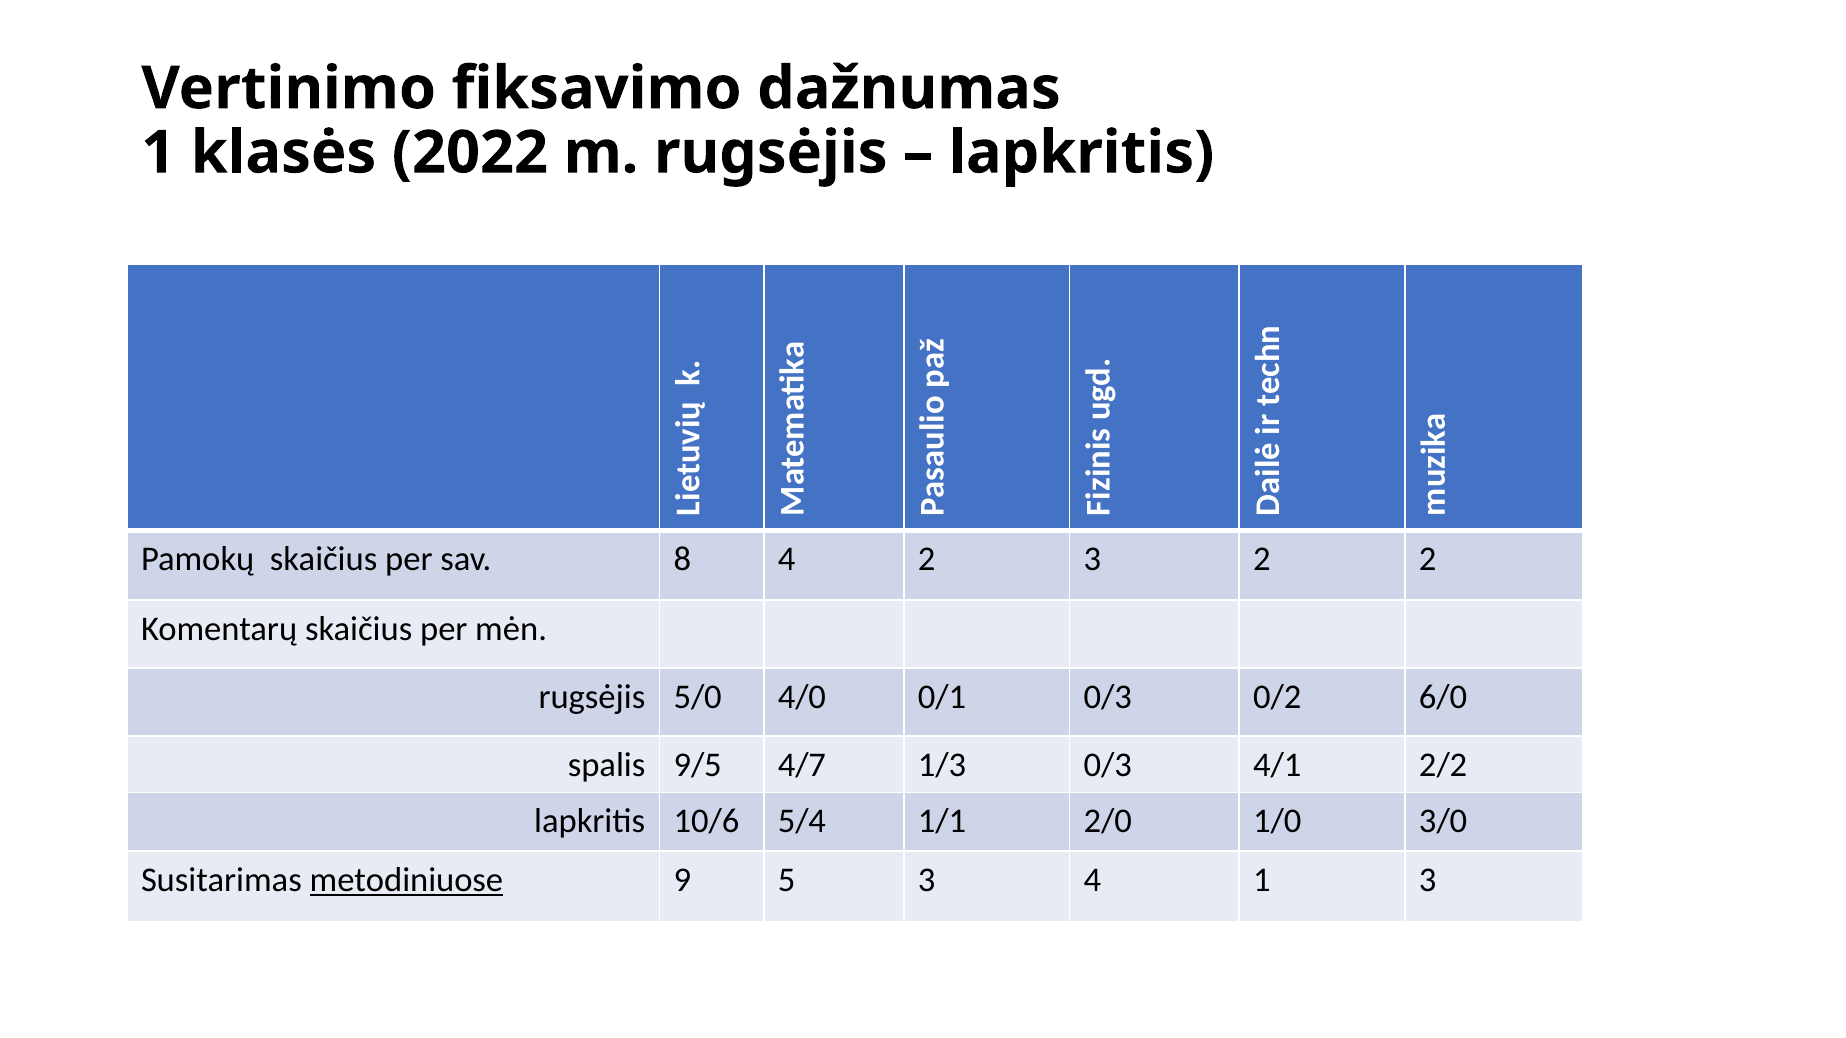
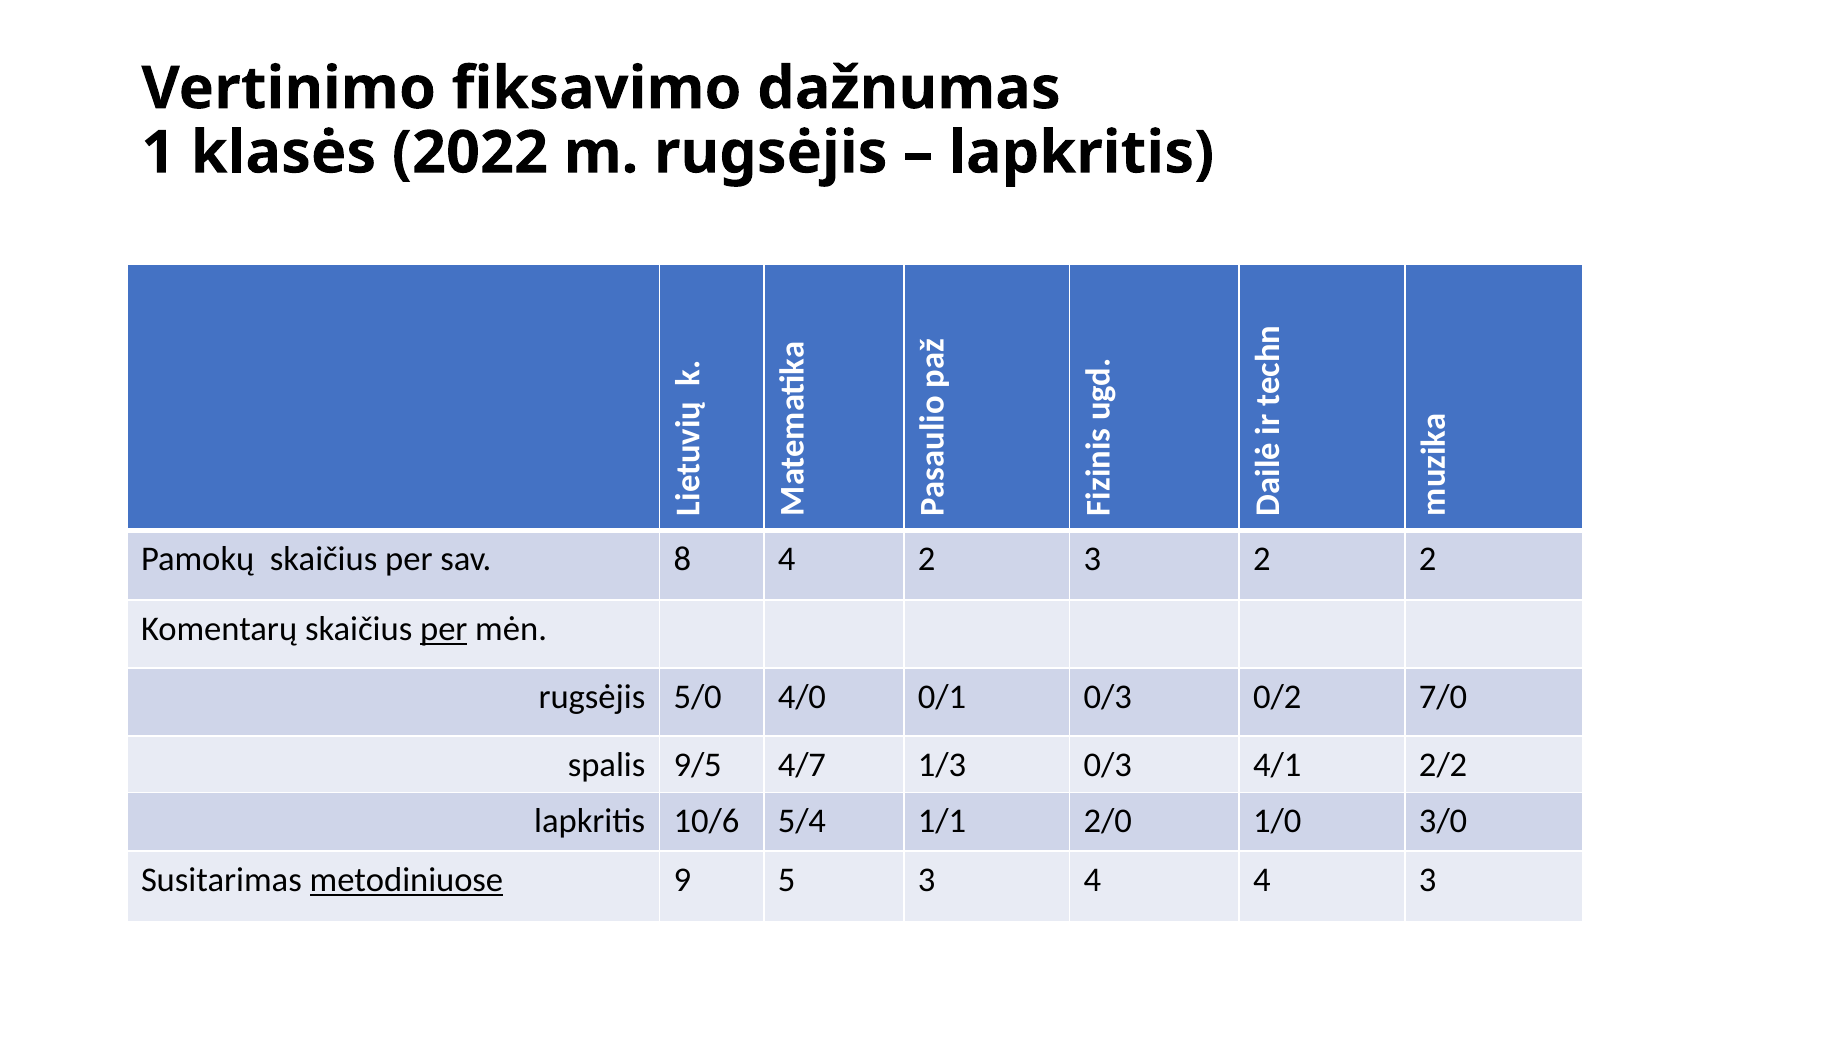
per underline: none -> present (444, 629)
6/0: 6/0 -> 7/0 (1443, 697)
4 1: 1 -> 4 (1262, 880)
